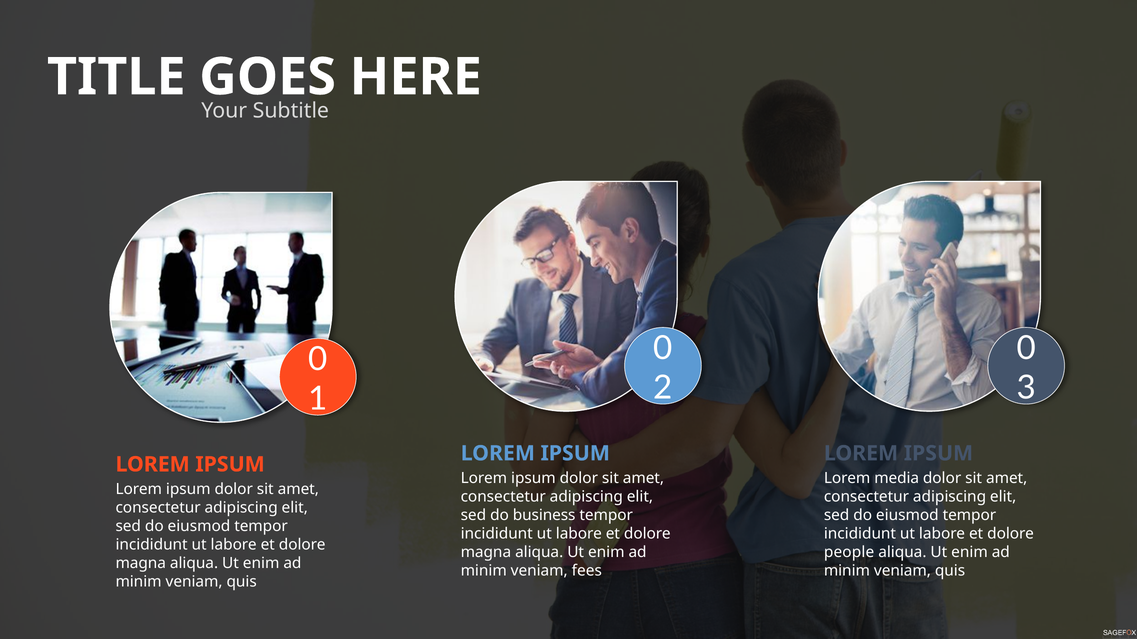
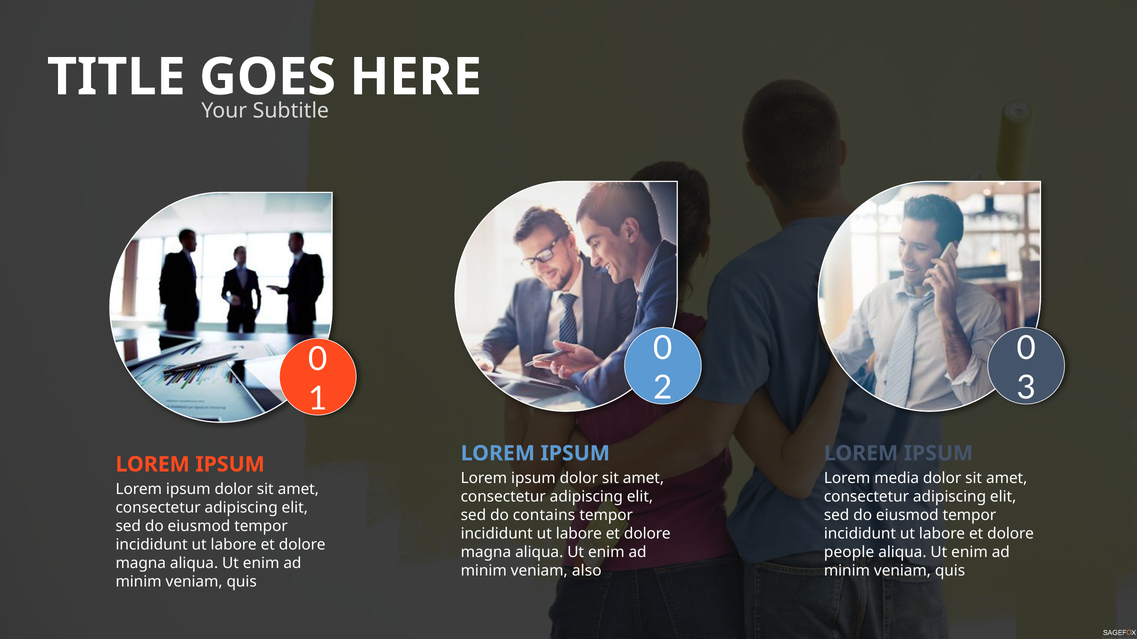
business: business -> contains (544, 515)
fees: fees -> also (587, 571)
